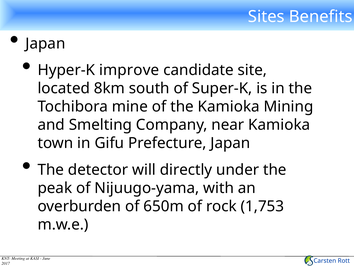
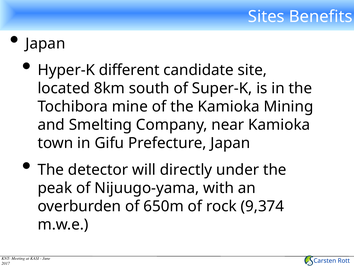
improve: improve -> different (129, 70)
1,753: 1,753 -> 9,374 (262, 206)
